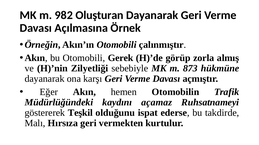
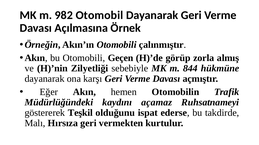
Oluşturan: Oluşturan -> Otomobil (99, 15)
Gerek: Gerek -> Geçen (121, 58)
873: 873 -> 844 (190, 69)
